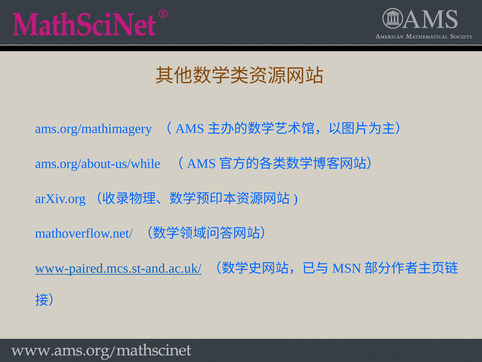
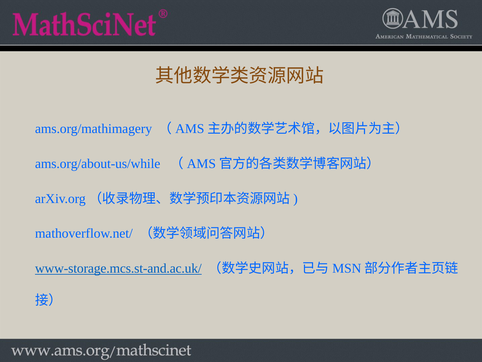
www-paired.mcs.st-and.ac.uk/: www-paired.mcs.st-and.ac.uk/ -> www-storage.mcs.st-and.ac.uk/ (118, 268)
